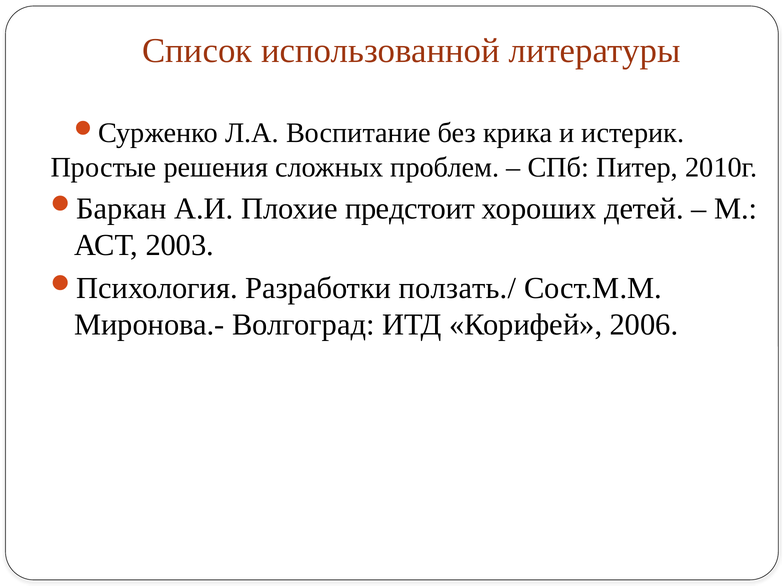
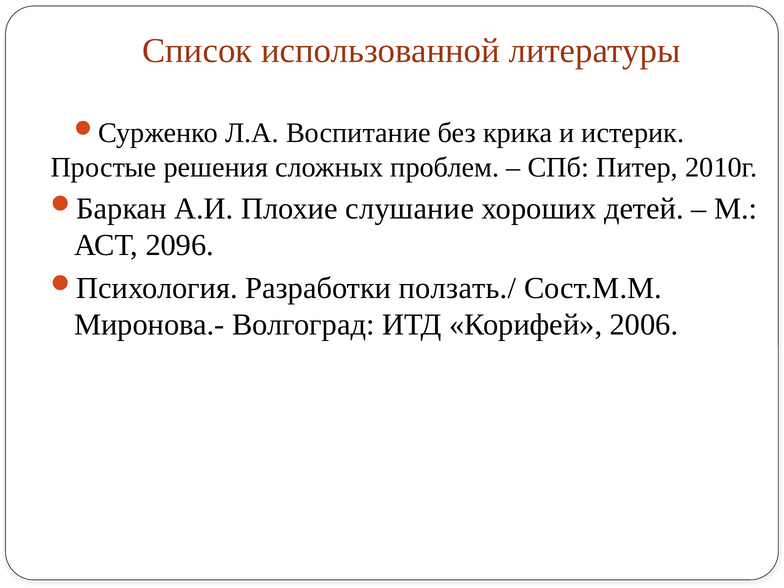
предстоит: предстоит -> слушание (410, 209)
2003: 2003 -> 2096 (180, 245)
